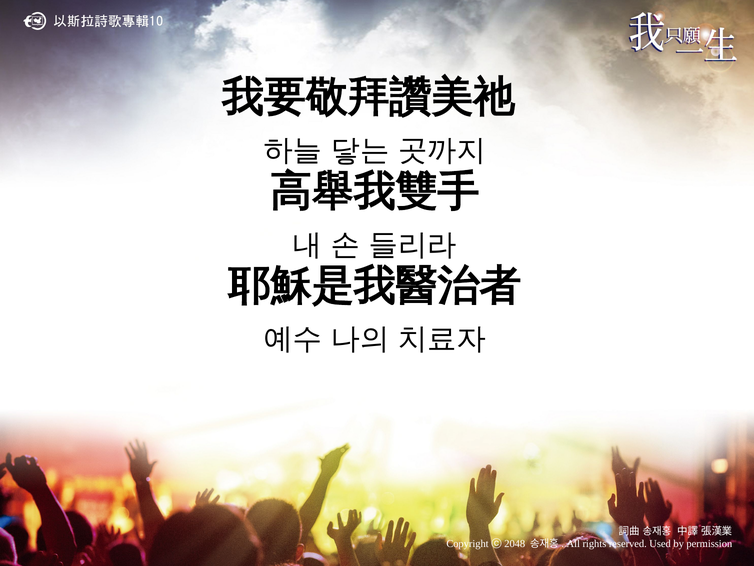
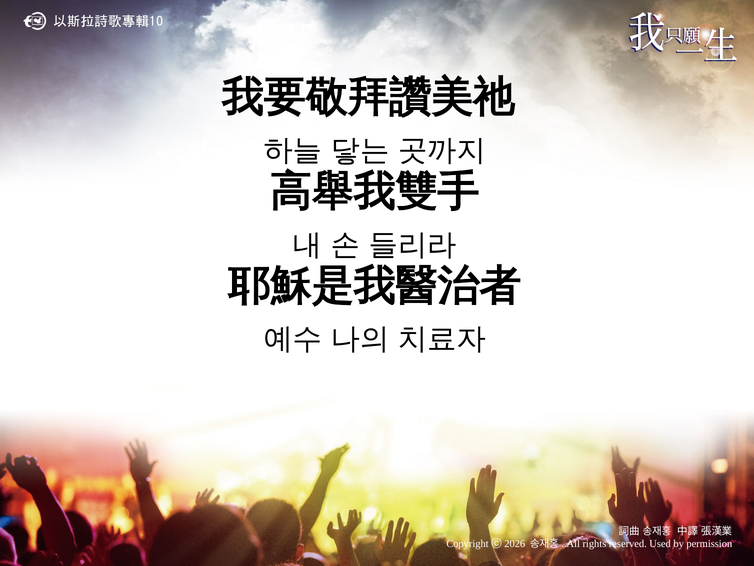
2048: 2048 -> 2026 (515, 543)
